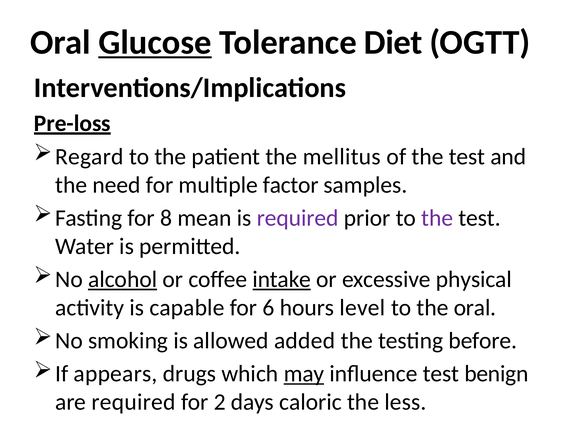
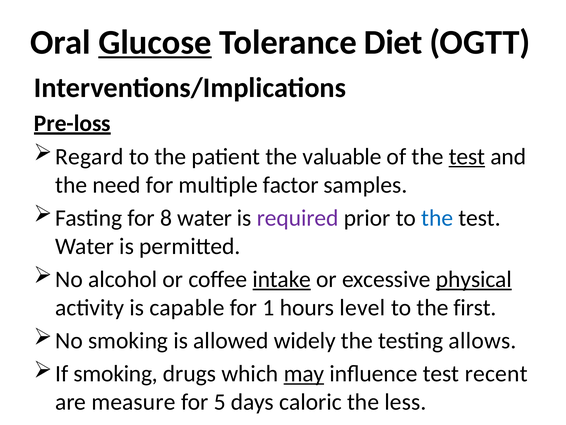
mellitus: mellitus -> valuable (342, 156)
test underline: none -> present (467, 156)
8 mean: mean -> water (205, 218)
the colour: purple -> blue (437, 218)
alcohol underline: present -> none (123, 279)
physical underline: none -> present (474, 279)
6: 6 -> 1 (268, 307)
the oral: oral -> first (475, 307)
added: added -> widely (305, 340)
before: before -> allows (483, 340)
If appears: appears -> smoking (116, 373)
benign: benign -> recent (496, 373)
are required: required -> measure (133, 402)
2: 2 -> 5 (220, 402)
